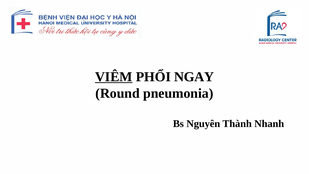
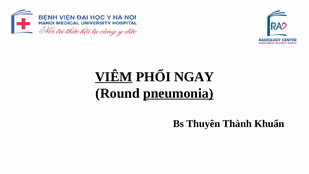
pneumonia underline: none -> present (178, 93)
Nguyên: Nguyên -> Thuyên (203, 124)
Nhanh: Nhanh -> Khuẩn (269, 124)
